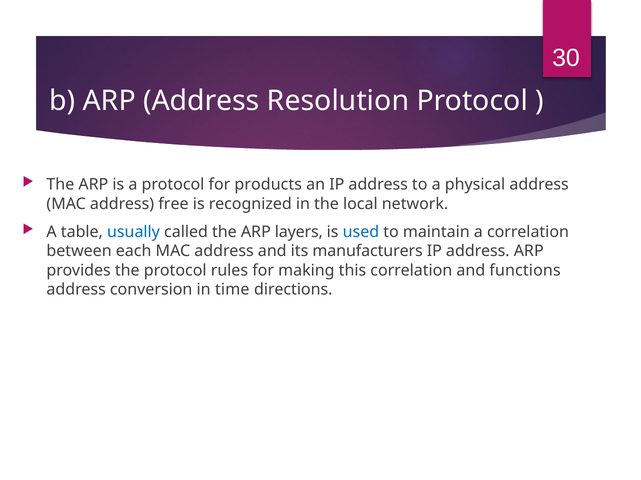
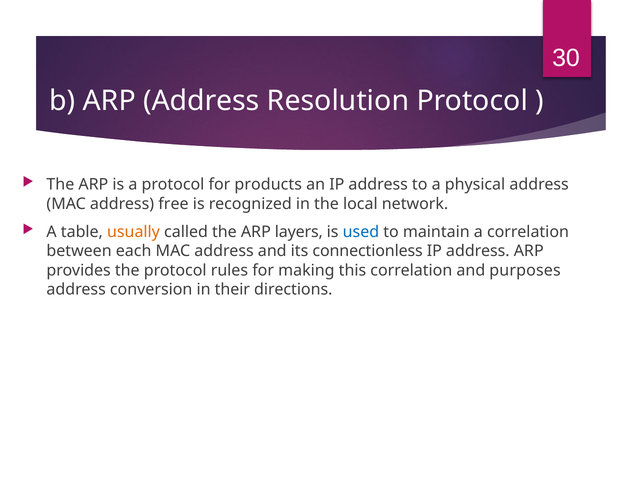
usually colour: blue -> orange (133, 232)
manufacturers: manufacturers -> connectionless (368, 251)
functions: functions -> purposes (525, 271)
time: time -> their (232, 290)
